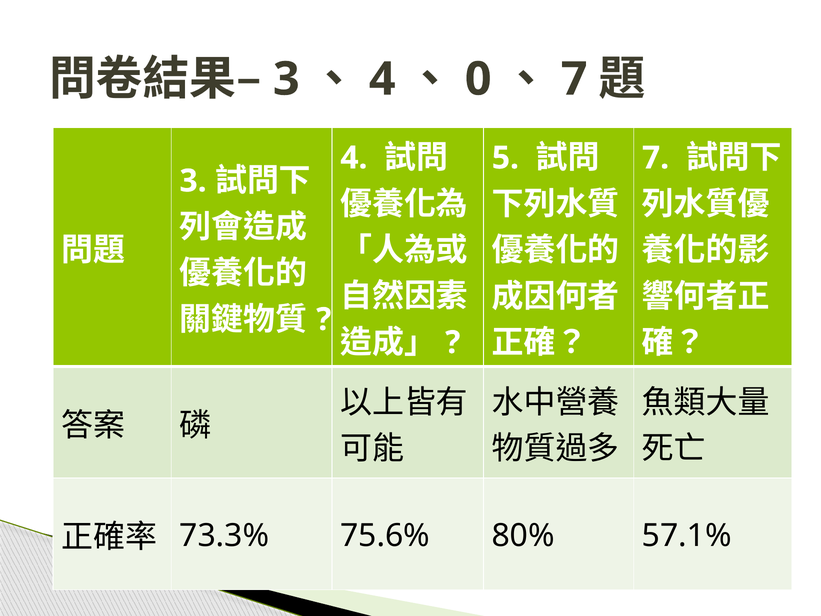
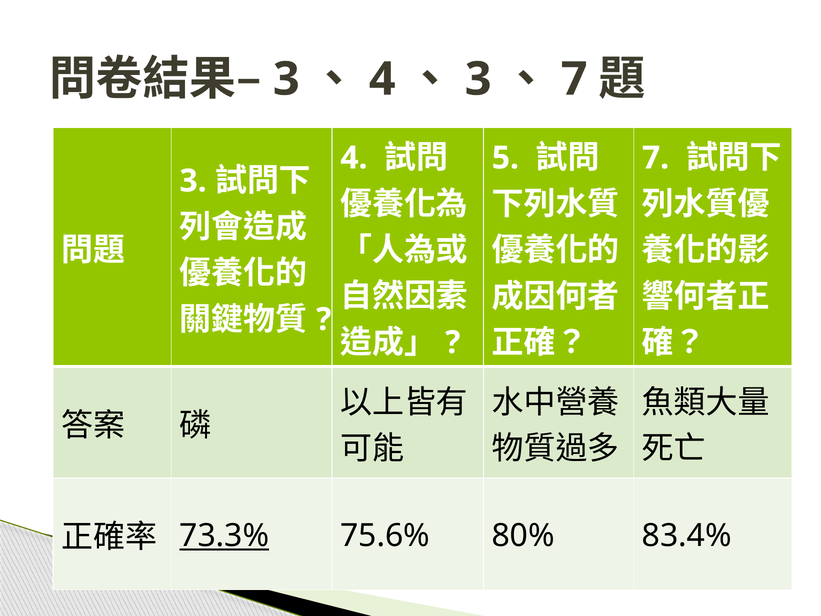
0: 0 -> 3 (478, 79)
73.3% underline: none -> present (224, 536)
57.1%: 57.1% -> 83.4% (687, 536)
